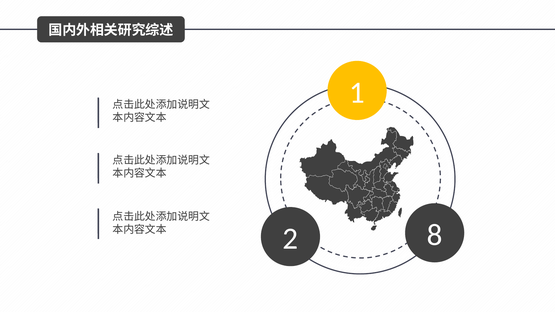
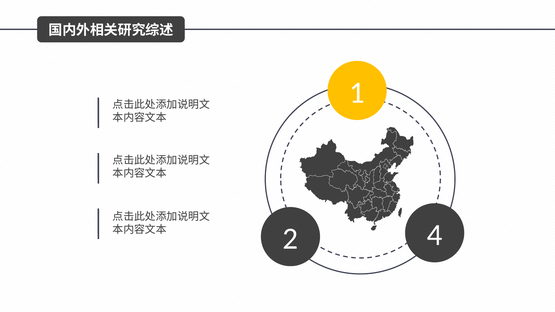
8: 8 -> 4 (435, 235)
